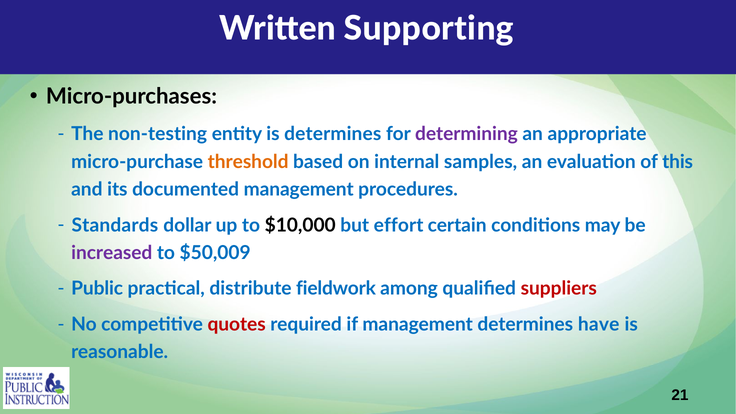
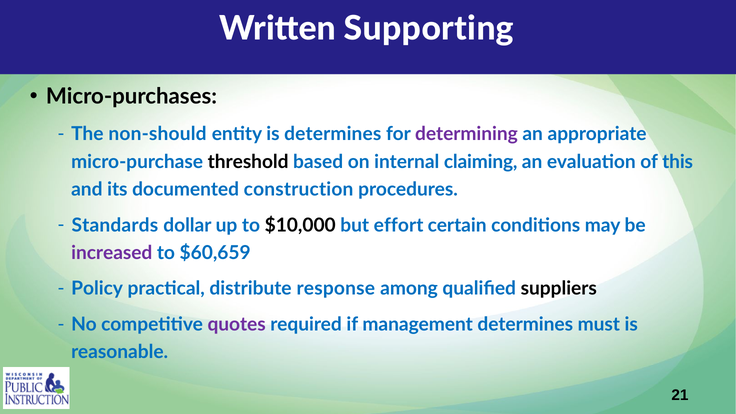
non-testing: non-testing -> non-should (158, 134)
threshold colour: orange -> black (248, 162)
samples: samples -> claiming (481, 162)
documented management: management -> construction (299, 189)
$50,009: $50,009 -> $60,659 (215, 253)
Public: Public -> Policy (97, 289)
fieldwork: fieldwork -> response (336, 289)
suppliers colour: red -> black (559, 289)
quotes colour: red -> purple (237, 325)
have: have -> must (599, 325)
